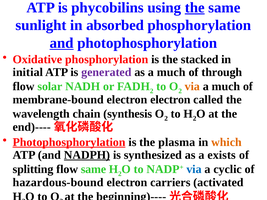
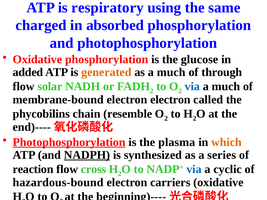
phycobilins: phycobilins -> respiratory (108, 8)
the underline: present -> none (195, 8)
sunlight: sunlight -> charged (41, 25)
and underline: present -> none (62, 43)
stacked: stacked -> glucose (200, 59)
initial: initial -> added (28, 72)
generated colour: purple -> orange (106, 72)
via colour: orange -> blue (192, 87)
wavelength: wavelength -> phycobilins (41, 114)
synthesis: synthesis -> resemble (128, 114)
exists: exists -> series (222, 155)
splitting: splitting -> reaction (33, 169)
flow same: same -> cross (94, 169)
carriers activated: activated -> oxidative (218, 183)
